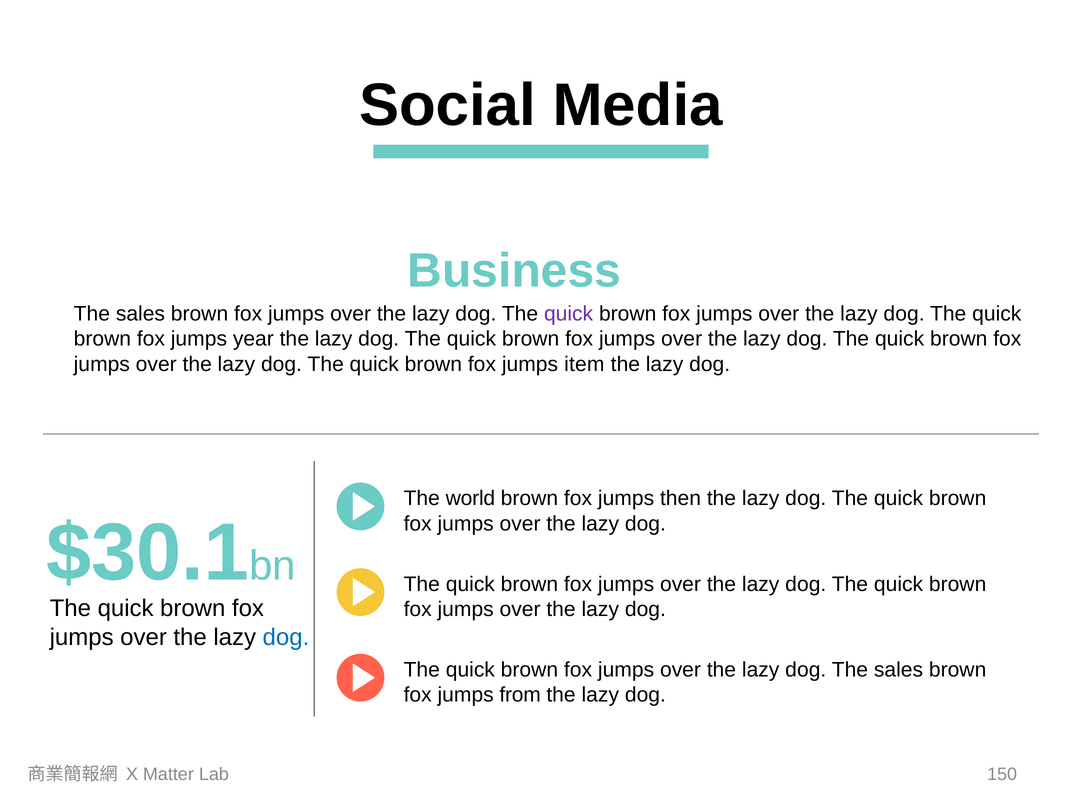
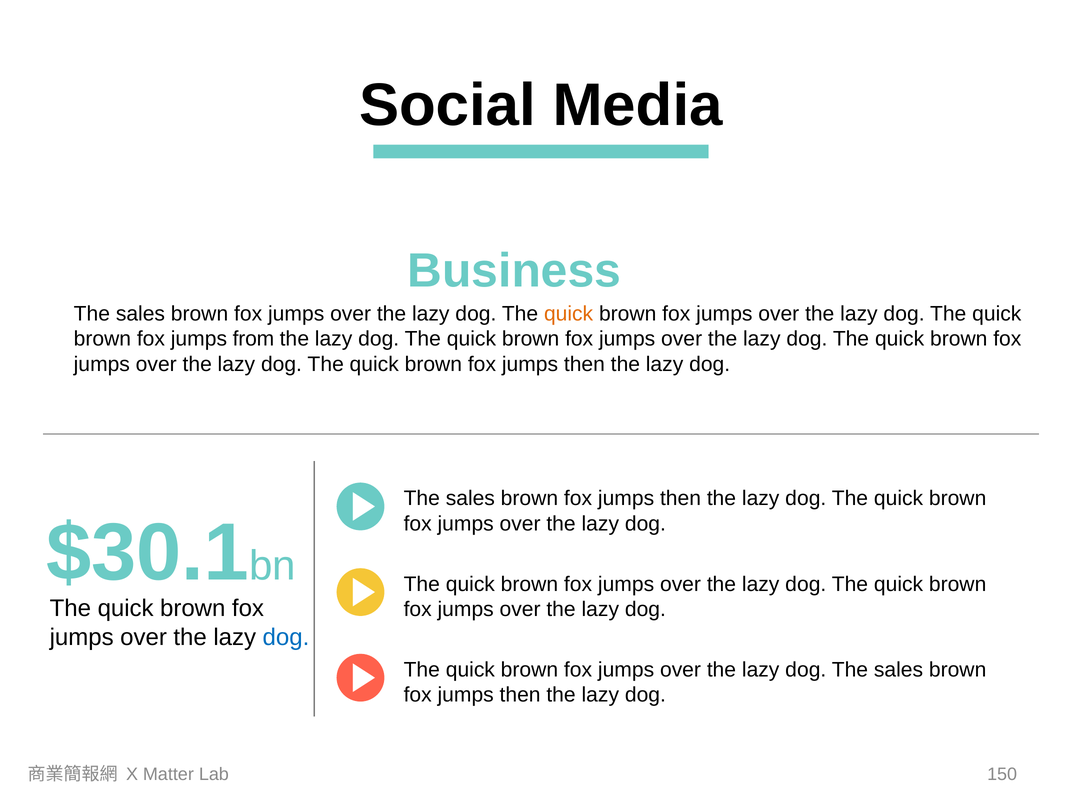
quick colour: purple -> orange (569, 314)
year: year -> from (253, 339)
item: item -> then (584, 364)
world: world -> sales (470, 499)
from: from -> then (520, 695)
